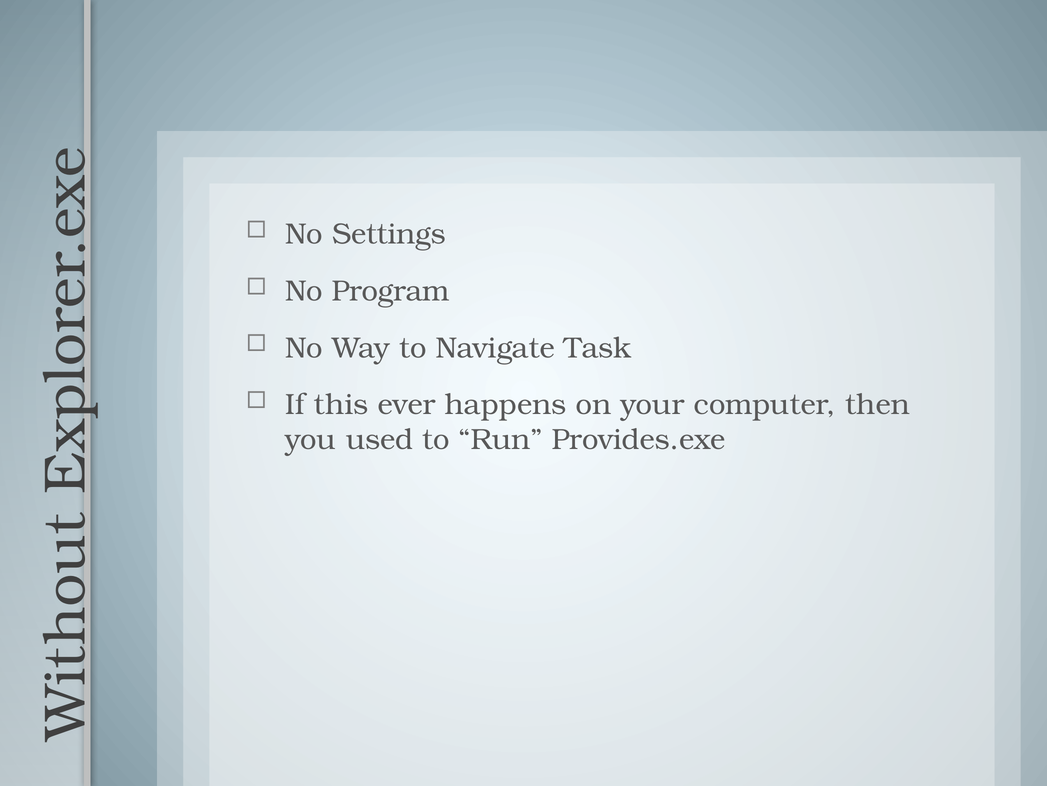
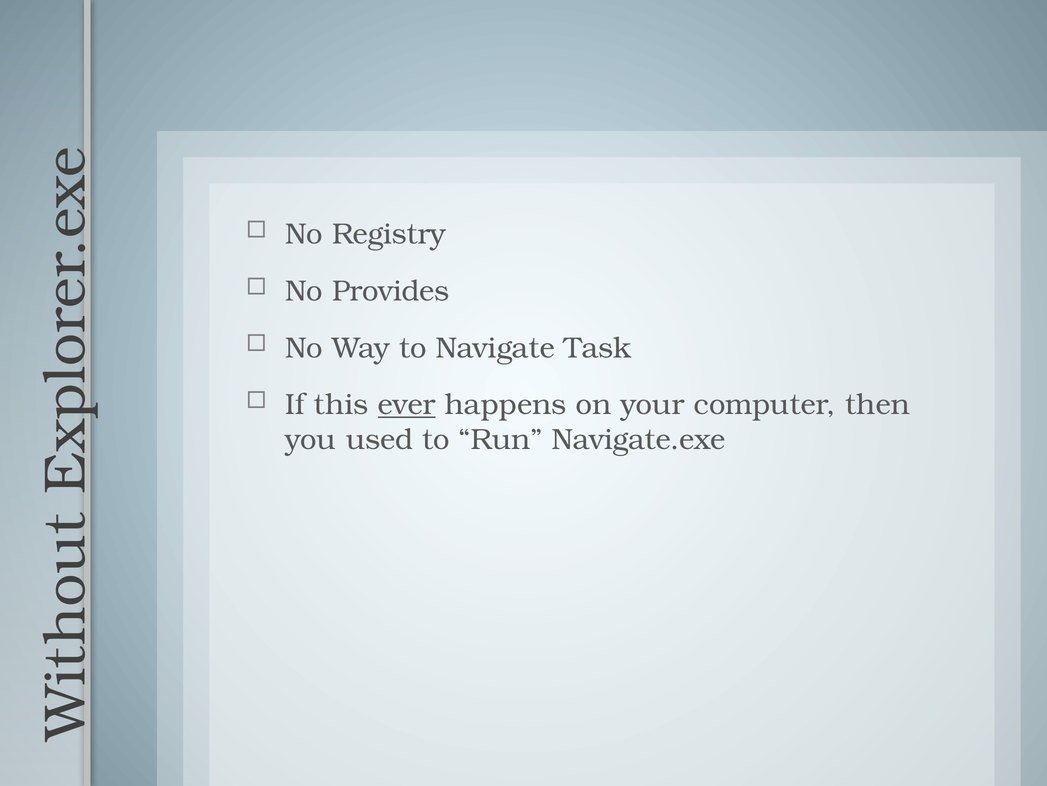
Settings: Settings -> Registry (389, 234)
Program: Program -> Provides (391, 291)
ever underline: none -> present (407, 404)
Provides.exe: Provides.exe -> Navigate.exe (639, 439)
